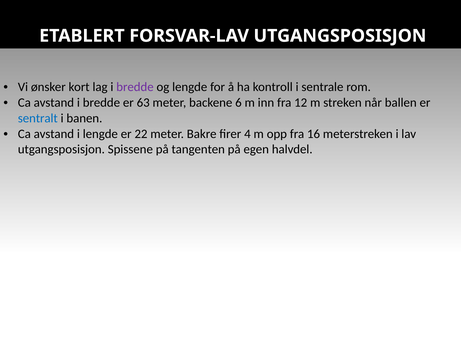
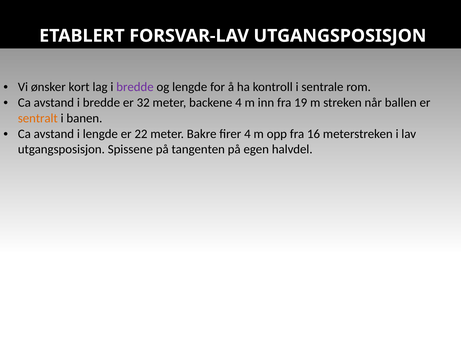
63: 63 -> 32 (143, 103)
backene 6: 6 -> 4 (238, 103)
12: 12 -> 19 (301, 103)
sentralt colour: blue -> orange (38, 118)
